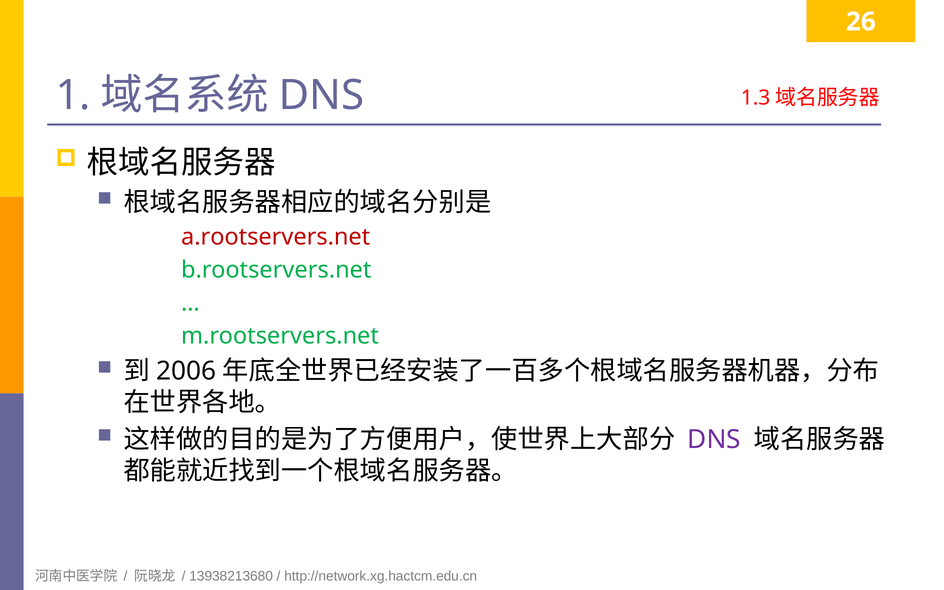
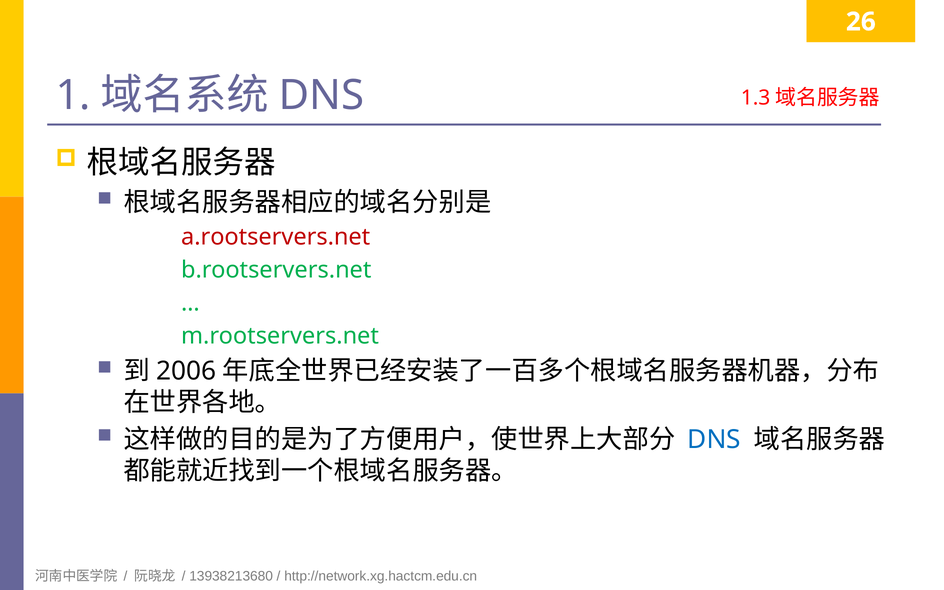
DNS colour: purple -> blue (714, 440)
